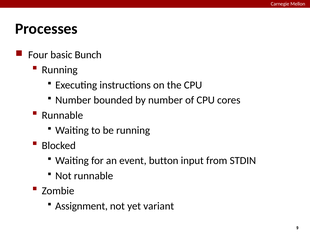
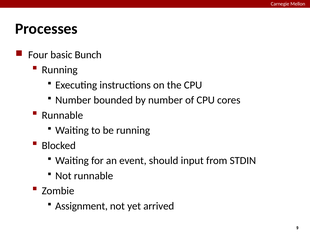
button: button -> should (164, 161)
variant: variant -> arrived (159, 206)
